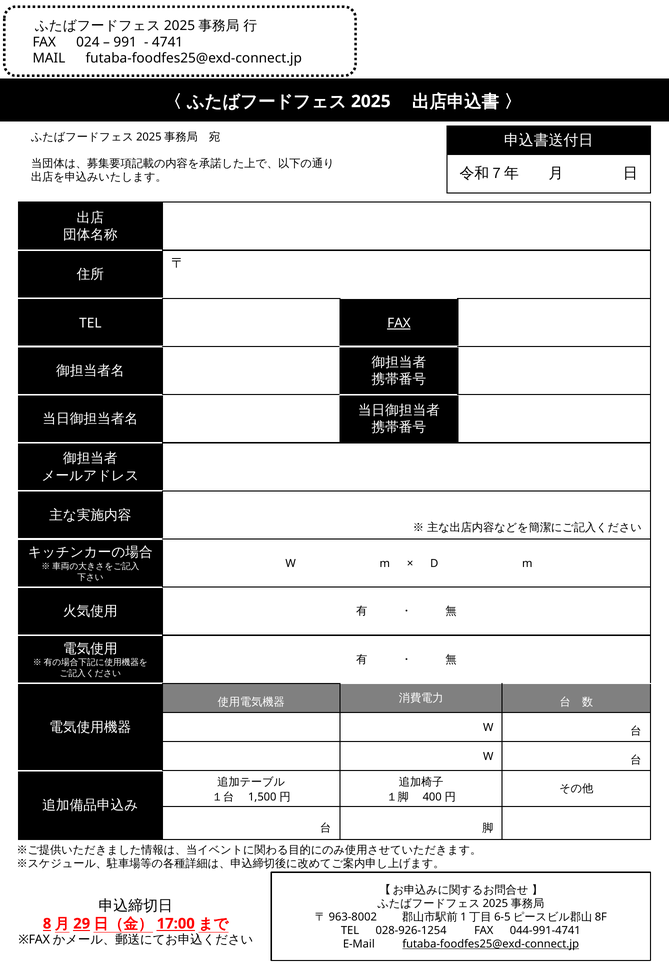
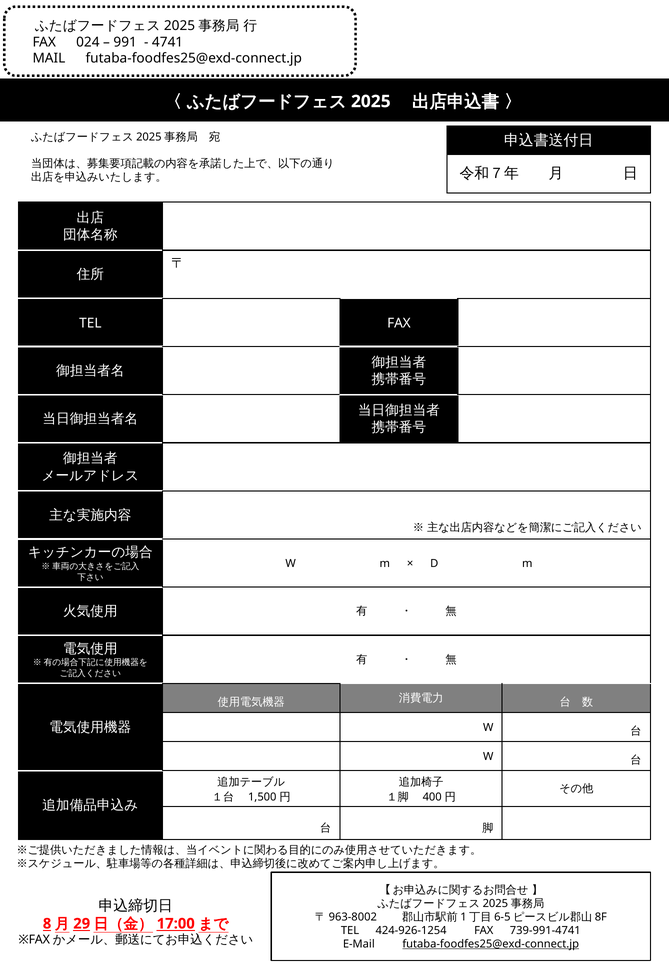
FAX underline: present -> none (399, 323)
028-926-1254: 028-926-1254 -> 424-926-1254 (411, 931)
044-991-4741: 044-991-4741 -> 739-991-4741 (545, 931)
